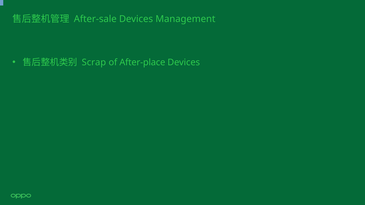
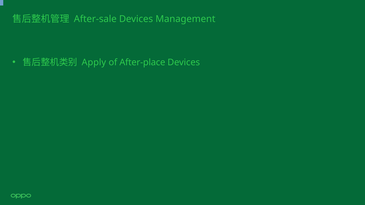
Scrap: Scrap -> Apply (94, 63)
